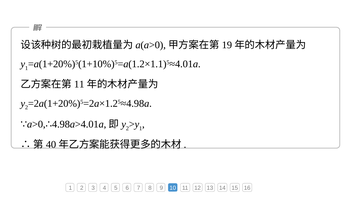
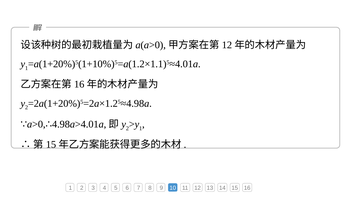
19: 19 -> 12 (227, 45)
11: 11 -> 16 (79, 84)
40: 40 -> 15 (51, 145)
